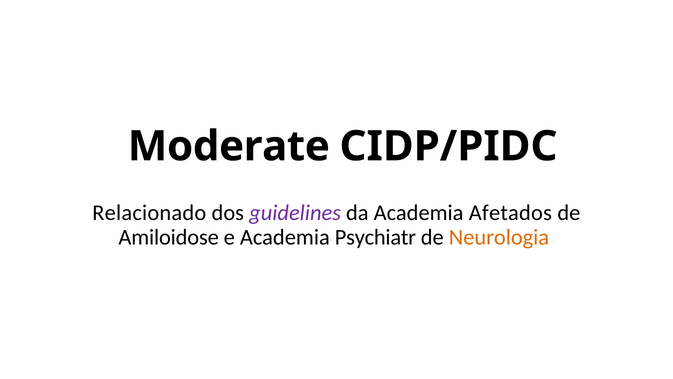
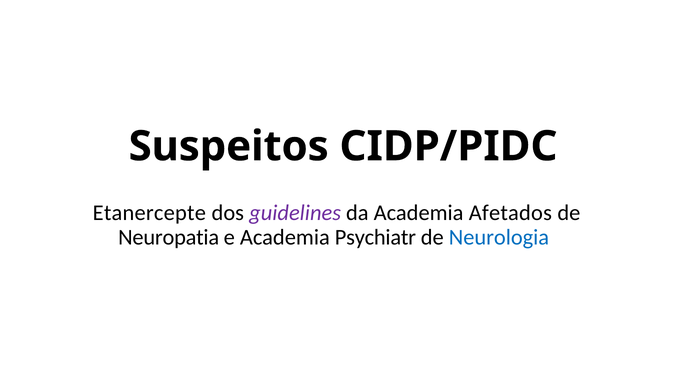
Moderate: Moderate -> Suspeitos (229, 146)
Relacionado: Relacionado -> Etanercepte (149, 213)
Amiloidose: Amiloidose -> Neuropatia (169, 237)
Neurologia colour: orange -> blue (499, 237)
